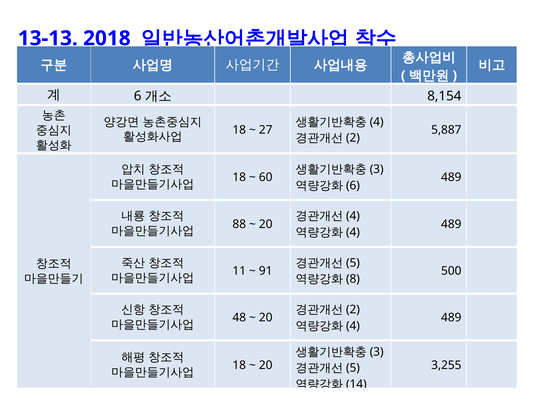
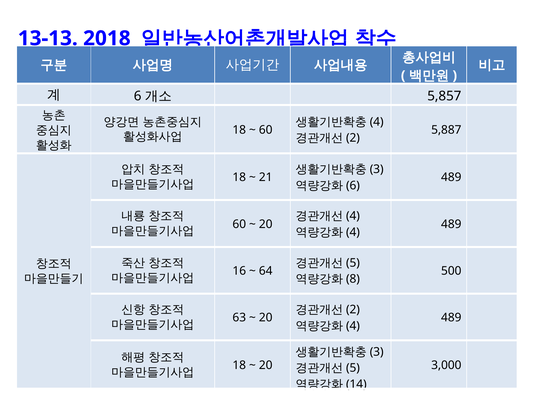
8,154: 8,154 -> 5,857 (444, 96)
27: 27 -> 60 (266, 130)
60: 60 -> 21 (266, 177)
88: 88 -> 60 (239, 224)
11: 11 -> 16 (239, 270)
91: 91 -> 64 (266, 270)
48: 48 -> 63 (239, 317)
3,255: 3,255 -> 3,000 (446, 365)
